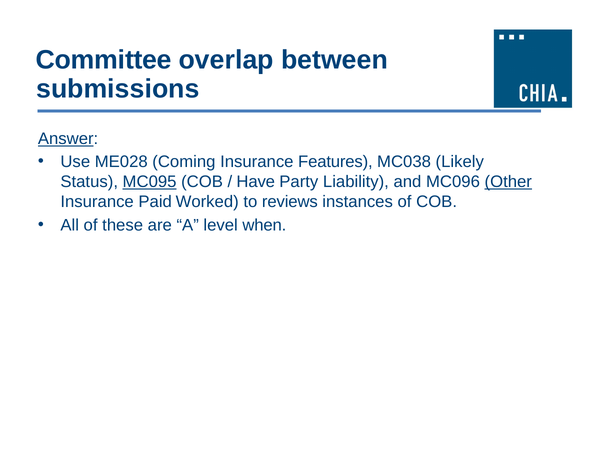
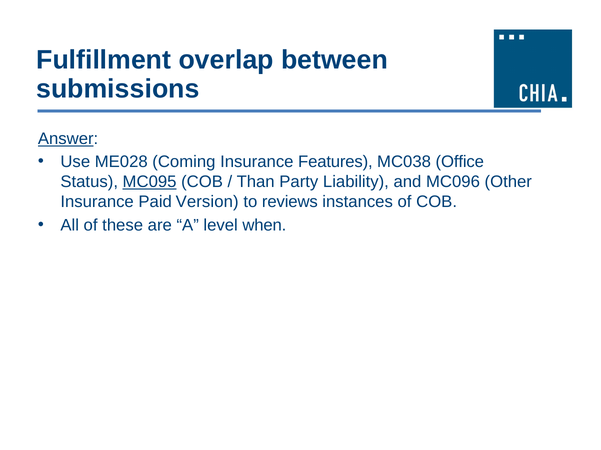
Committee: Committee -> Fulfillment (104, 60)
Likely: Likely -> Office (460, 162)
Have: Have -> Than (256, 182)
Other underline: present -> none (508, 182)
Worked: Worked -> Version (207, 202)
